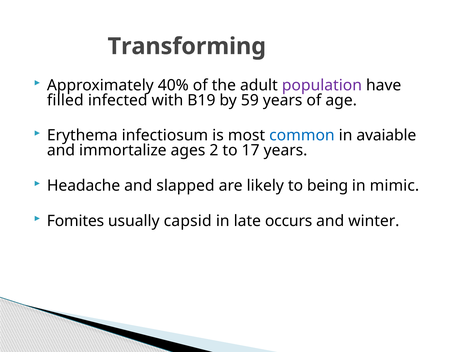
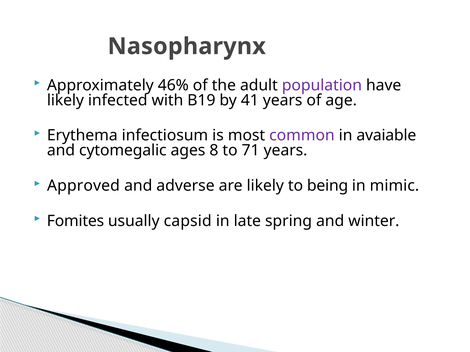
Transforming: Transforming -> Nasopharynx (187, 46)
40%: 40% -> 46% (173, 85)
filled: filled -> likely (65, 100)
59: 59 -> 41 (250, 100)
common colour: blue -> purple (302, 136)
immortalize: immortalize -> cytomegalic (123, 151)
2: 2 -> 8 (214, 151)
17: 17 -> 71 (251, 151)
Headache: Headache -> Approved (83, 186)
slapped: slapped -> adverse (186, 186)
occurs: occurs -> spring (289, 221)
